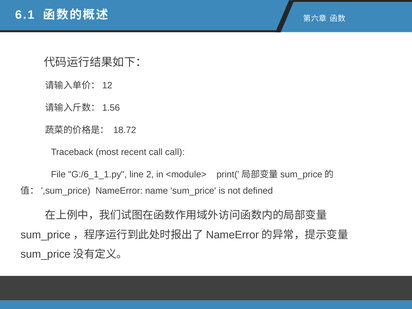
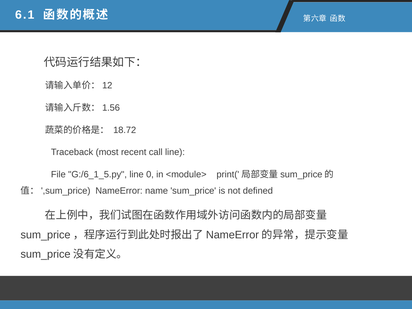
call call: call -> line (175, 152)
G:/6_1_1.py: G:/6_1_1.py -> G:/6_1_5.py (98, 174)
2: 2 -> 0 (150, 174)
